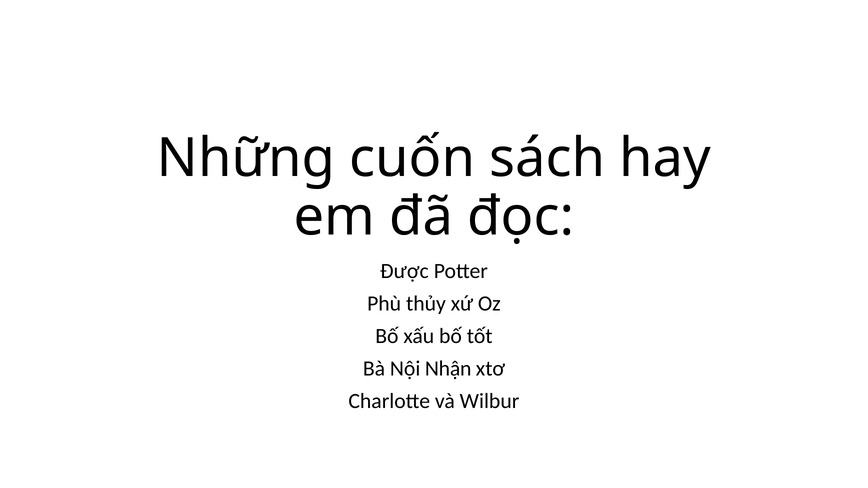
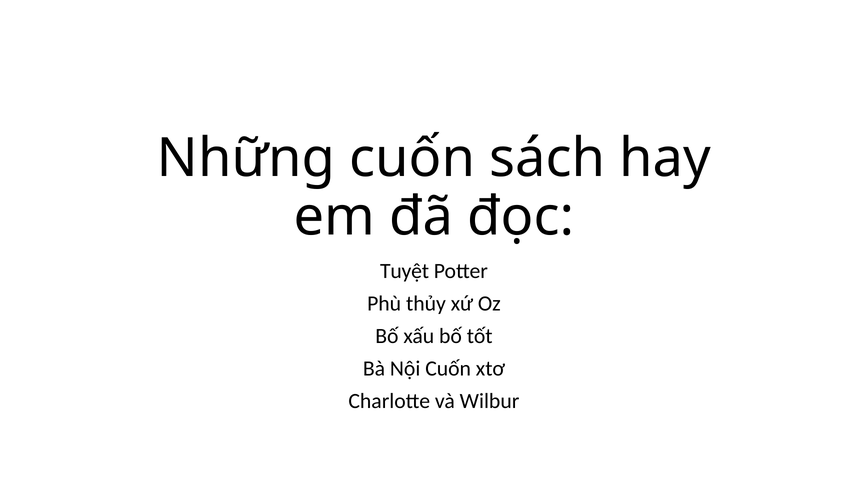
Được: Được -> Tuyệt (405, 271)
Nội Nhận: Nhận -> Cuốn (448, 369)
